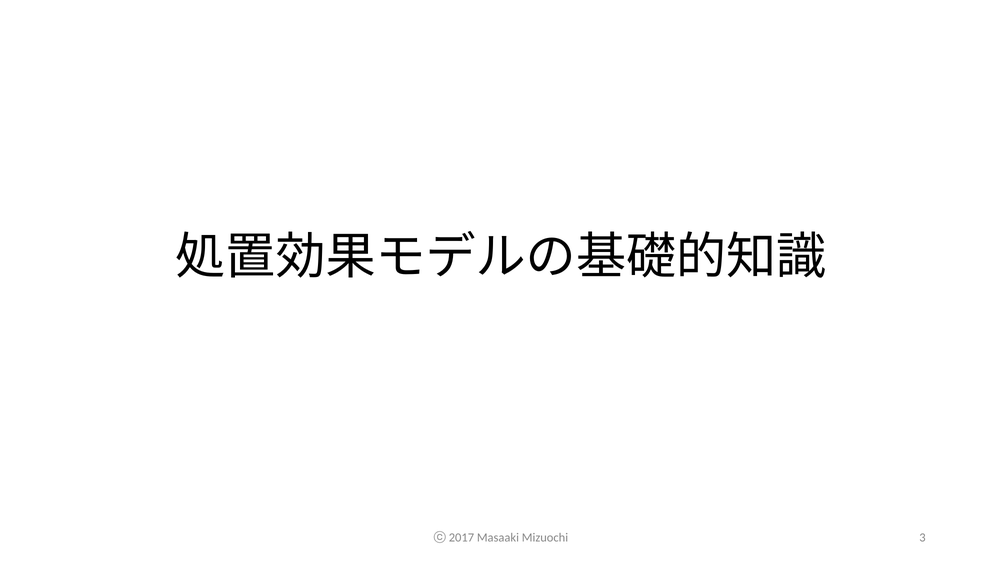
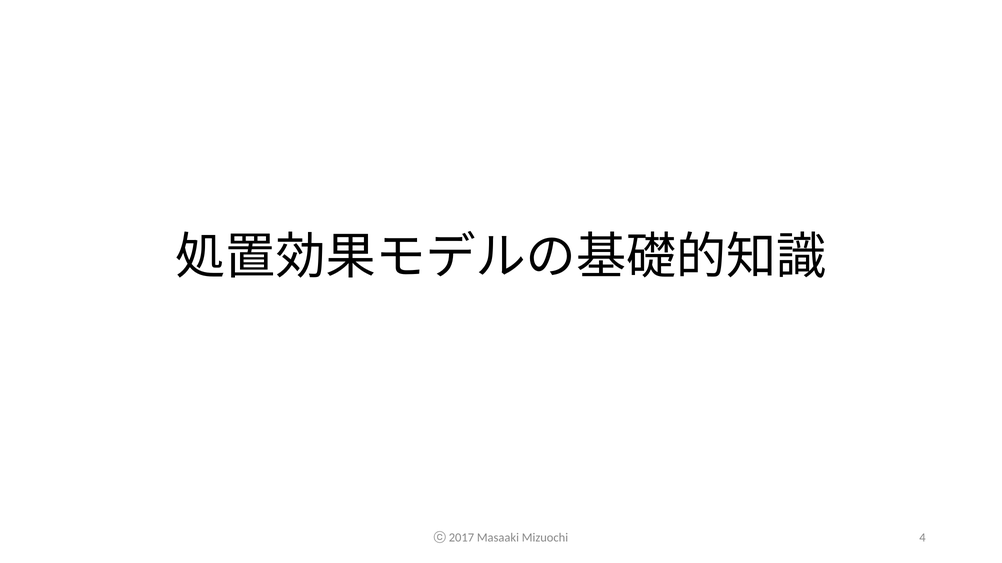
3: 3 -> 4 (922, 538)
